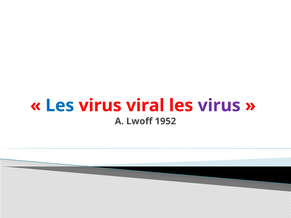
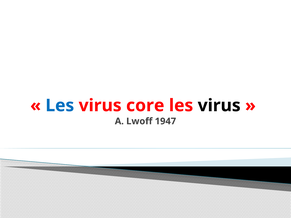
viral: viral -> core (145, 106)
virus colour: purple -> black (219, 106)
1952: 1952 -> 1947 (165, 121)
